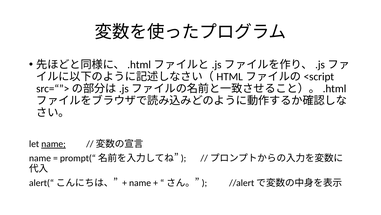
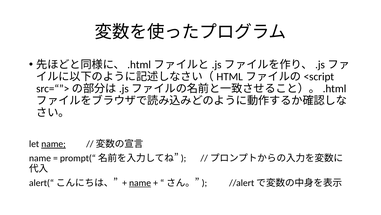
name underline: none -> present (140, 182)
